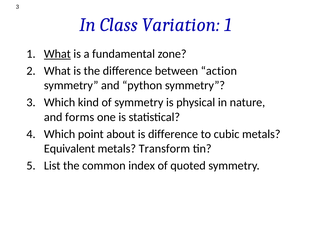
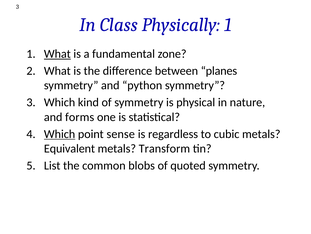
Variation: Variation -> Physically (181, 25)
action: action -> planes (219, 71)
Which underline: none -> present (60, 134)
about: about -> sense (121, 134)
is difference: difference -> regardless (173, 134)
index: index -> blobs (142, 165)
